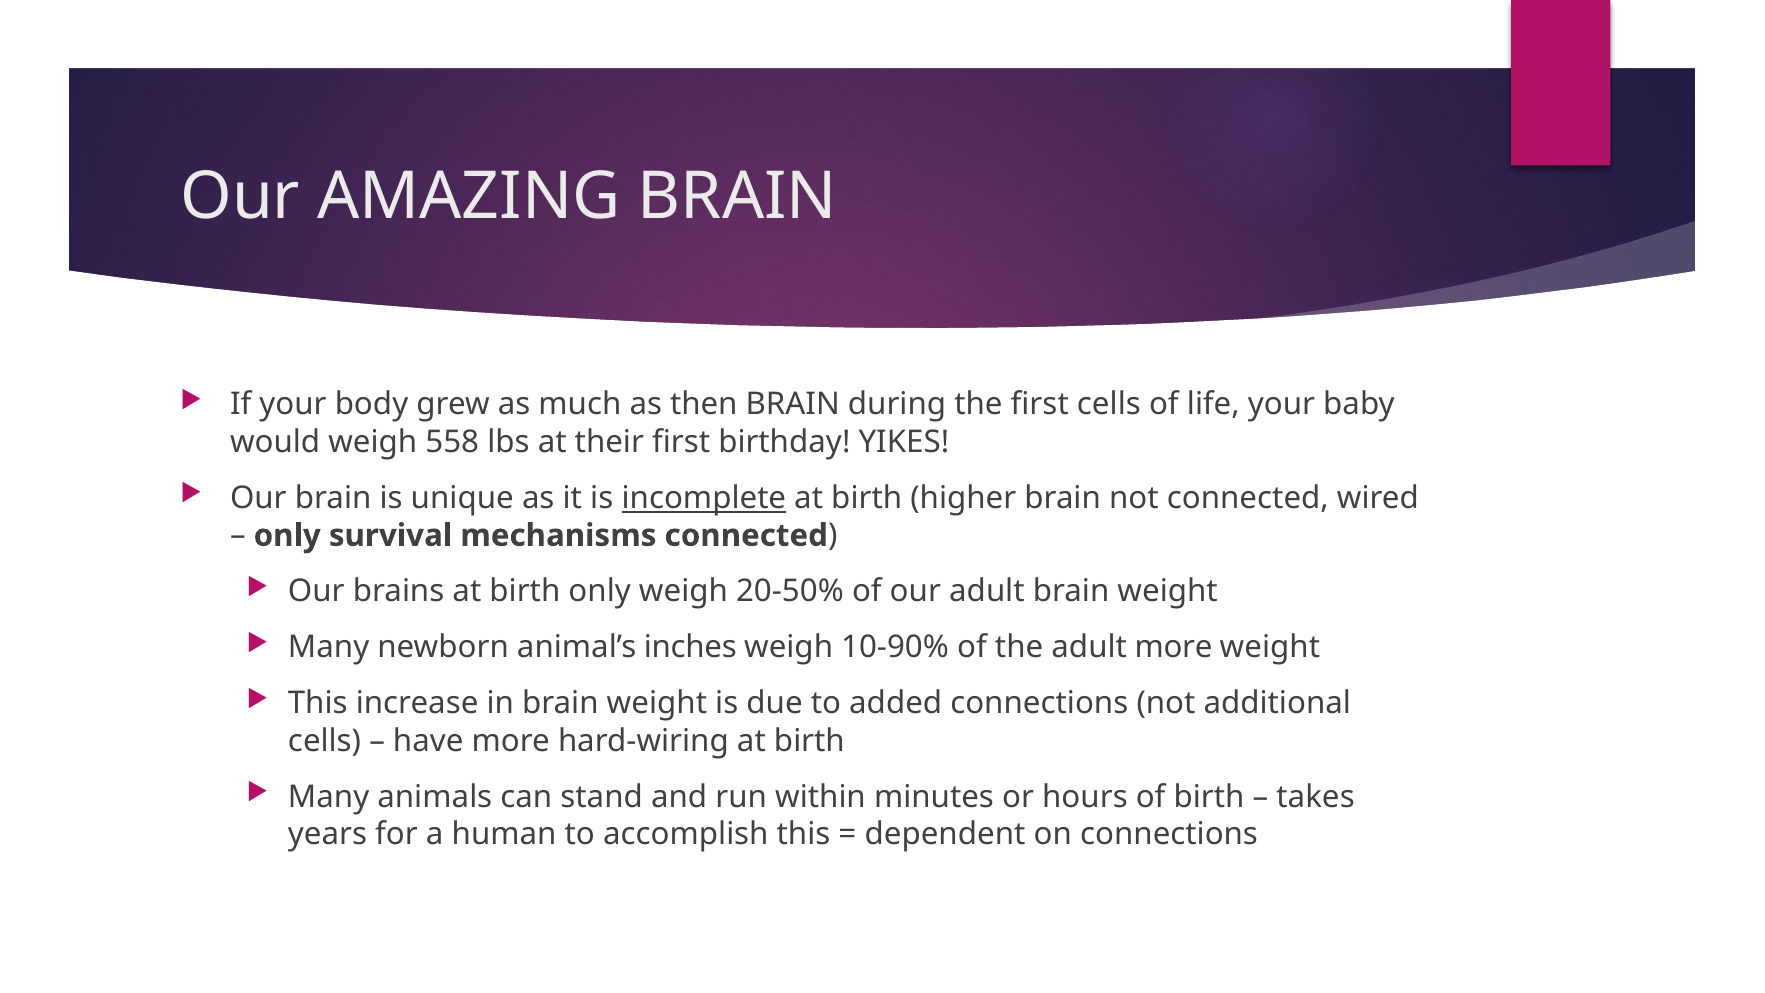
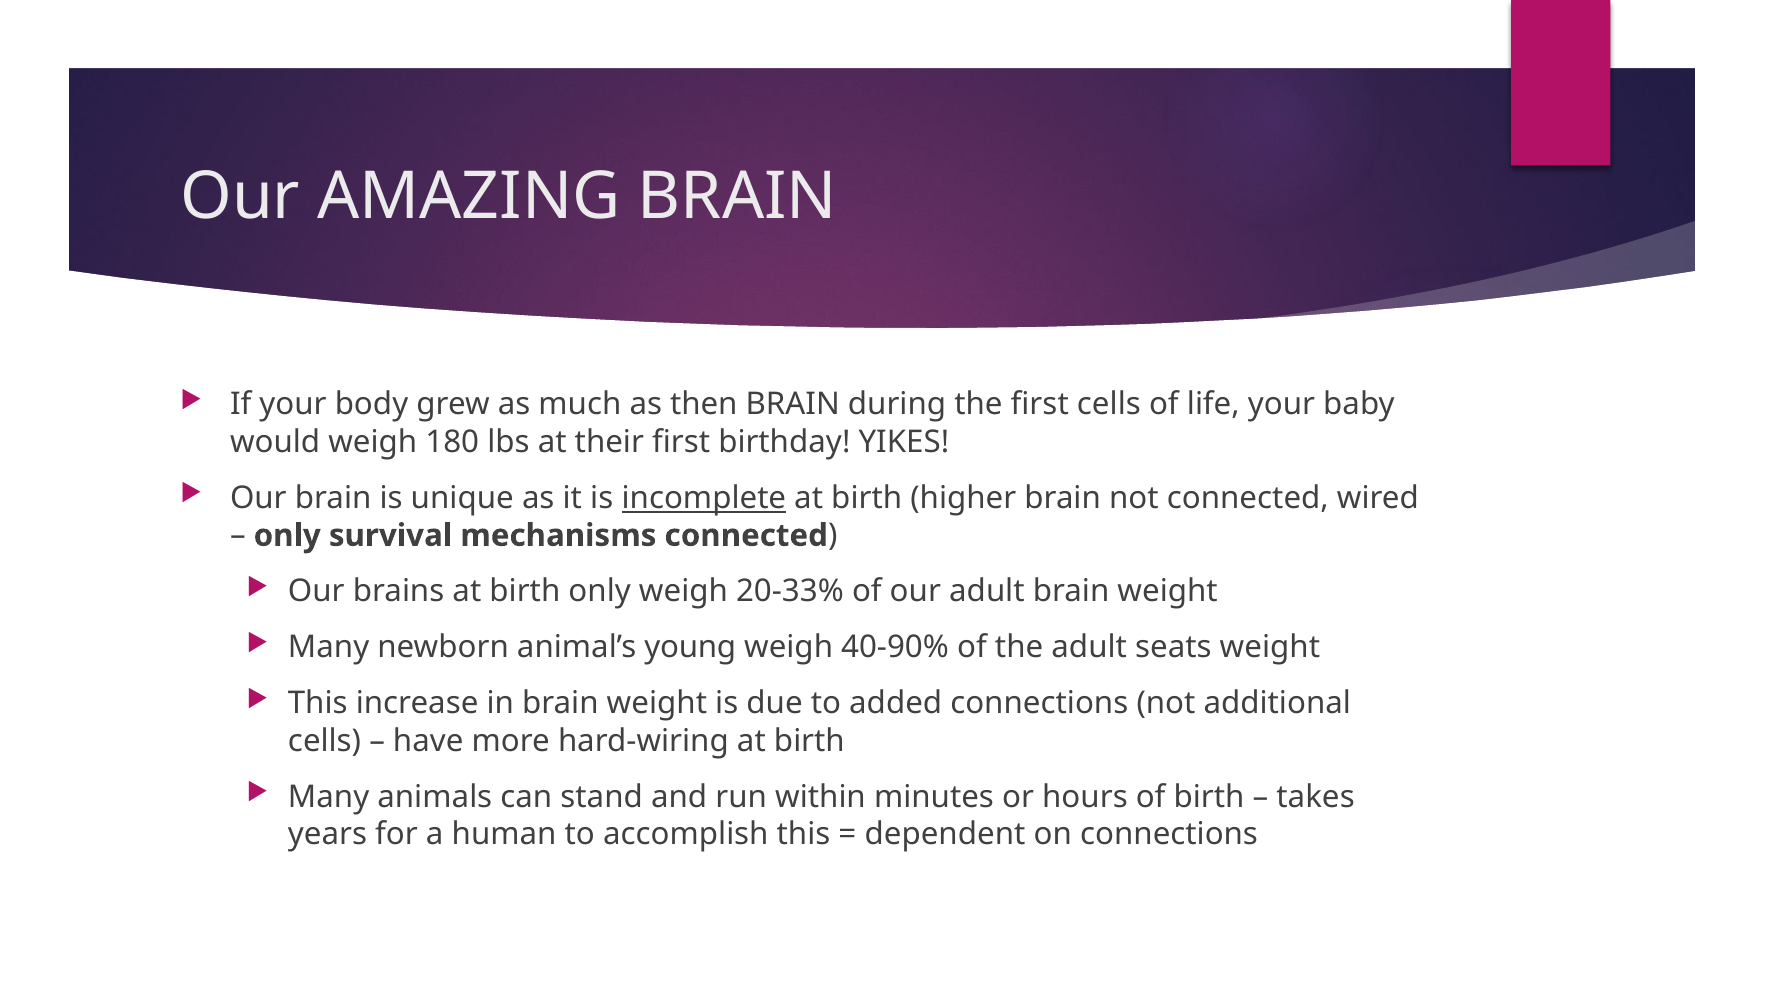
558: 558 -> 180 (452, 442)
20-50%: 20-50% -> 20-33% (790, 591)
inches: inches -> young (690, 647)
10-90%: 10-90% -> 40-90% (895, 647)
adult more: more -> seats (1173, 647)
